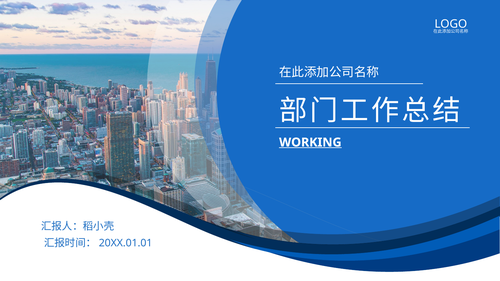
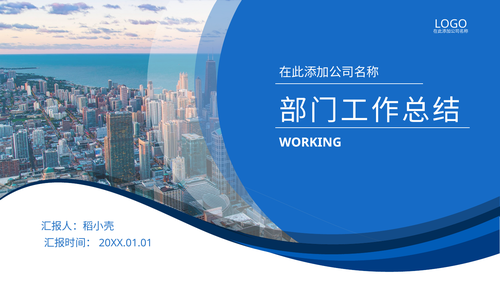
WORKING underline: present -> none (310, 143)
